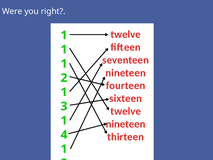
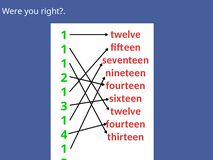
nineteen: nineteen -> fourteen (126, 124)
